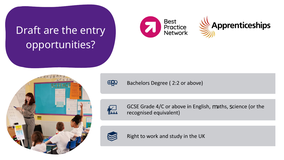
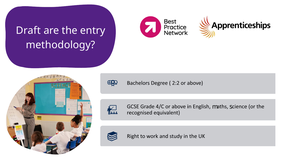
opportunities: opportunities -> methodology (61, 45)
